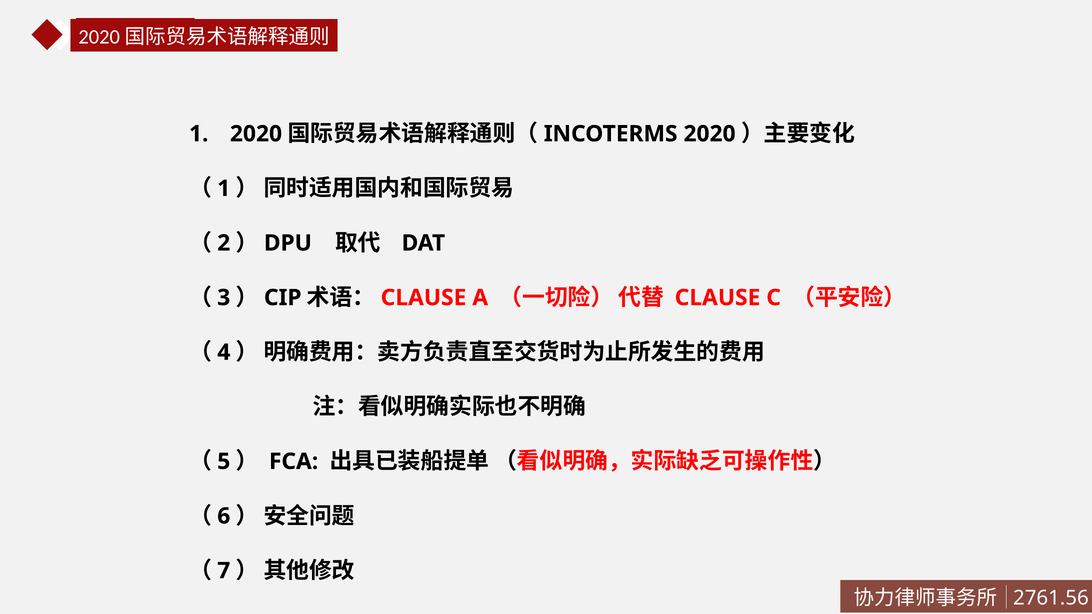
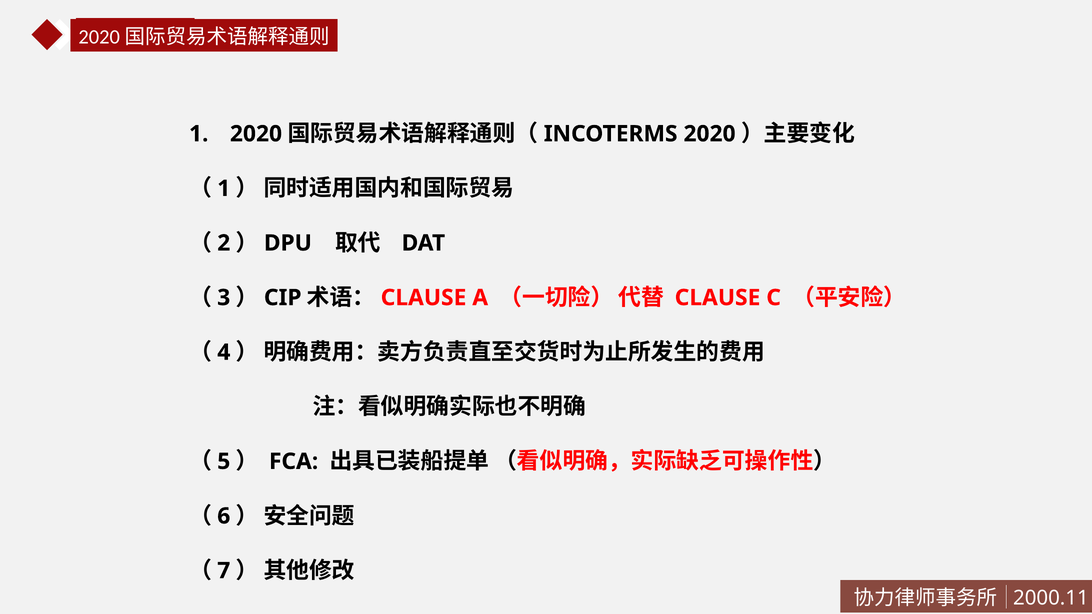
2761.56: 2761.56 -> 2000.11 (1051, 598)
